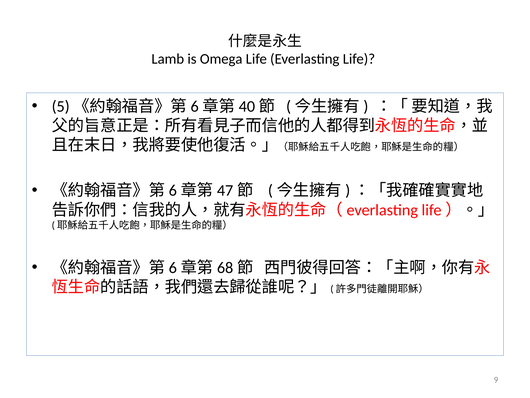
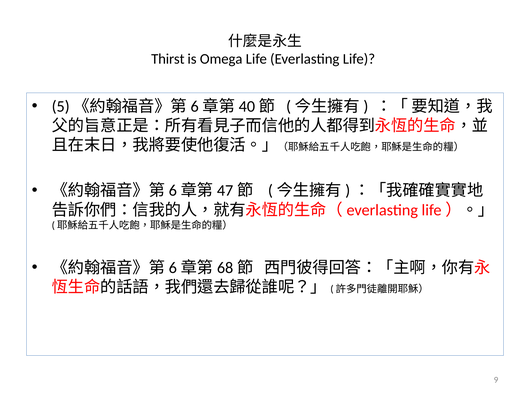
Lamb: Lamb -> Thirst (168, 59)
